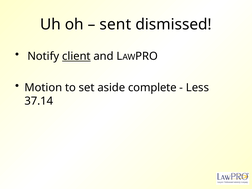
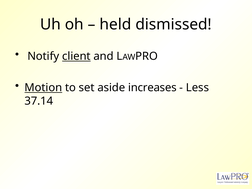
sent: sent -> held (115, 24)
Motion underline: none -> present (43, 88)
complete: complete -> increases (152, 88)
